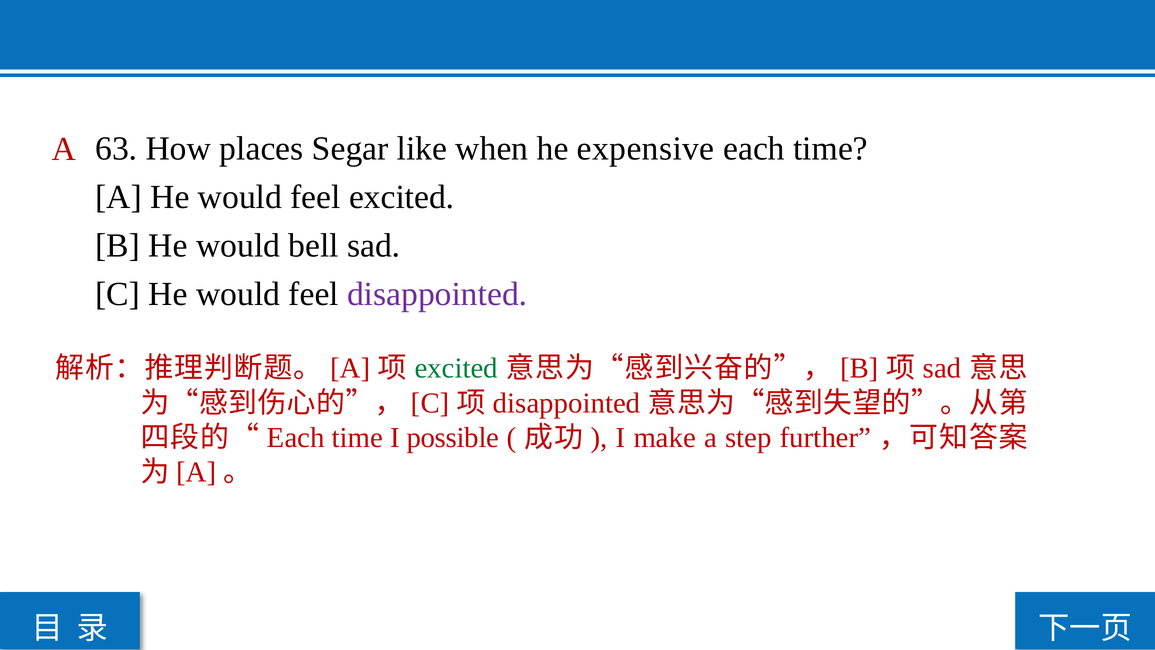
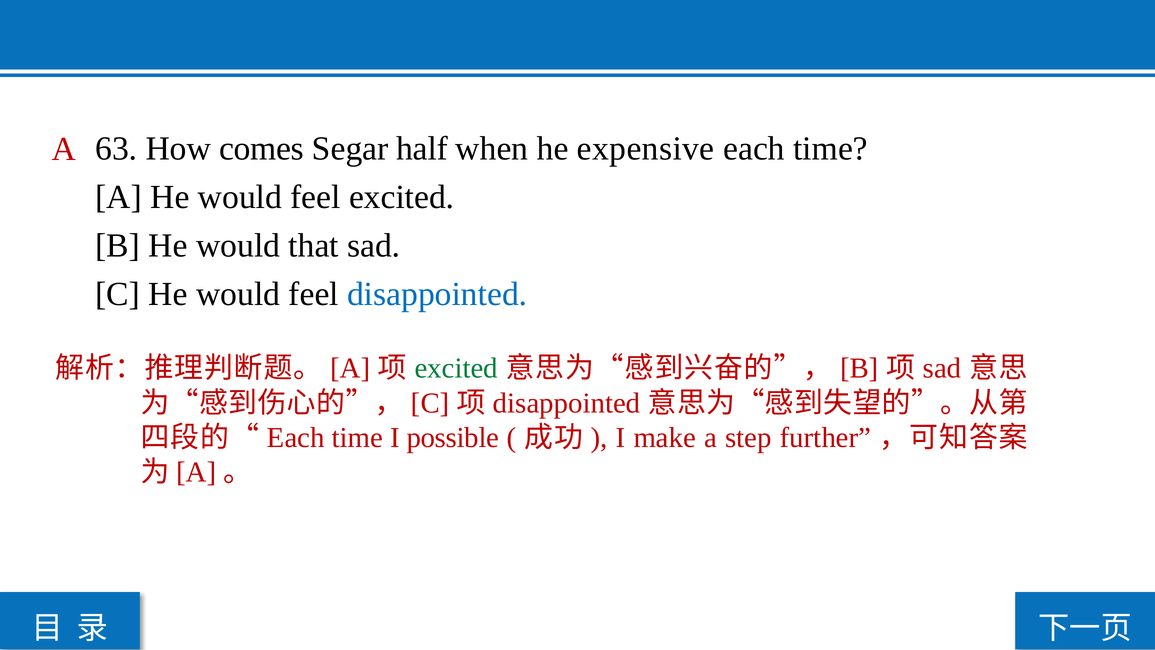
places: places -> comes (262, 148)
like: like -> half (422, 148)
bell: bell -> that (314, 246)
disappointed colour: purple -> blue (437, 294)
